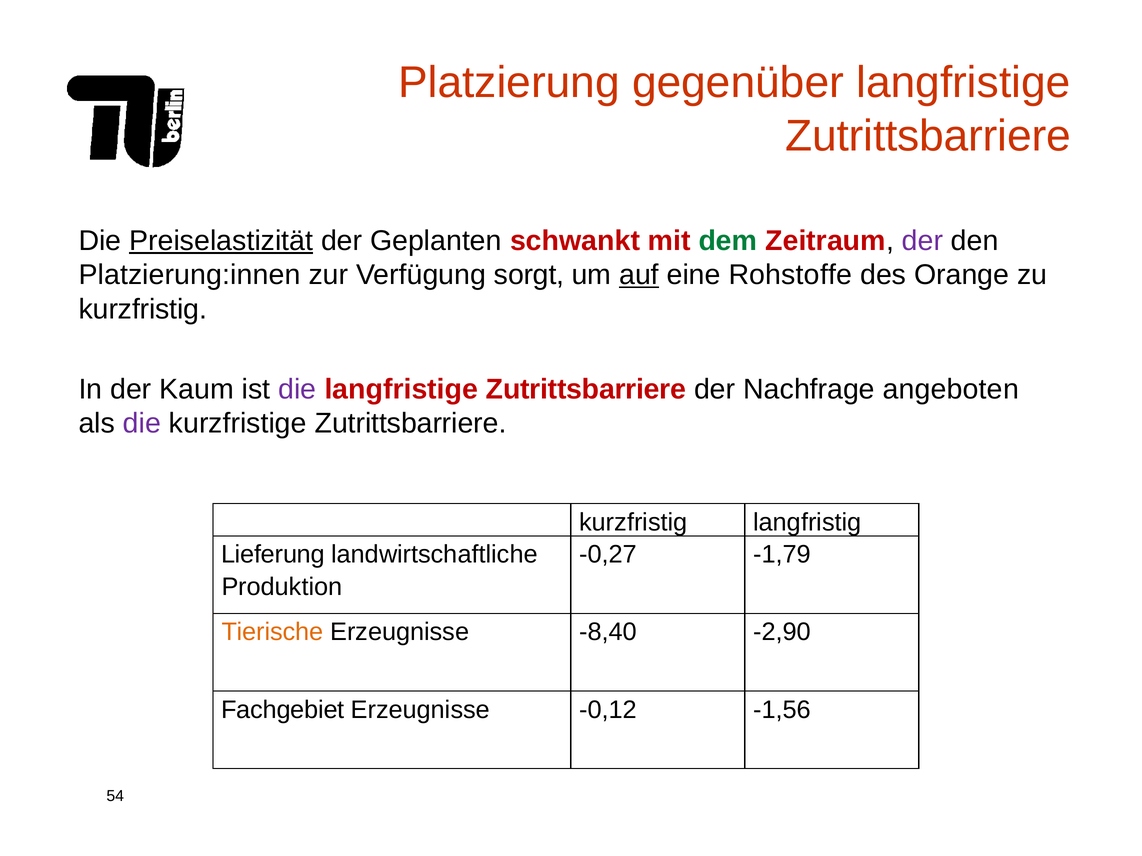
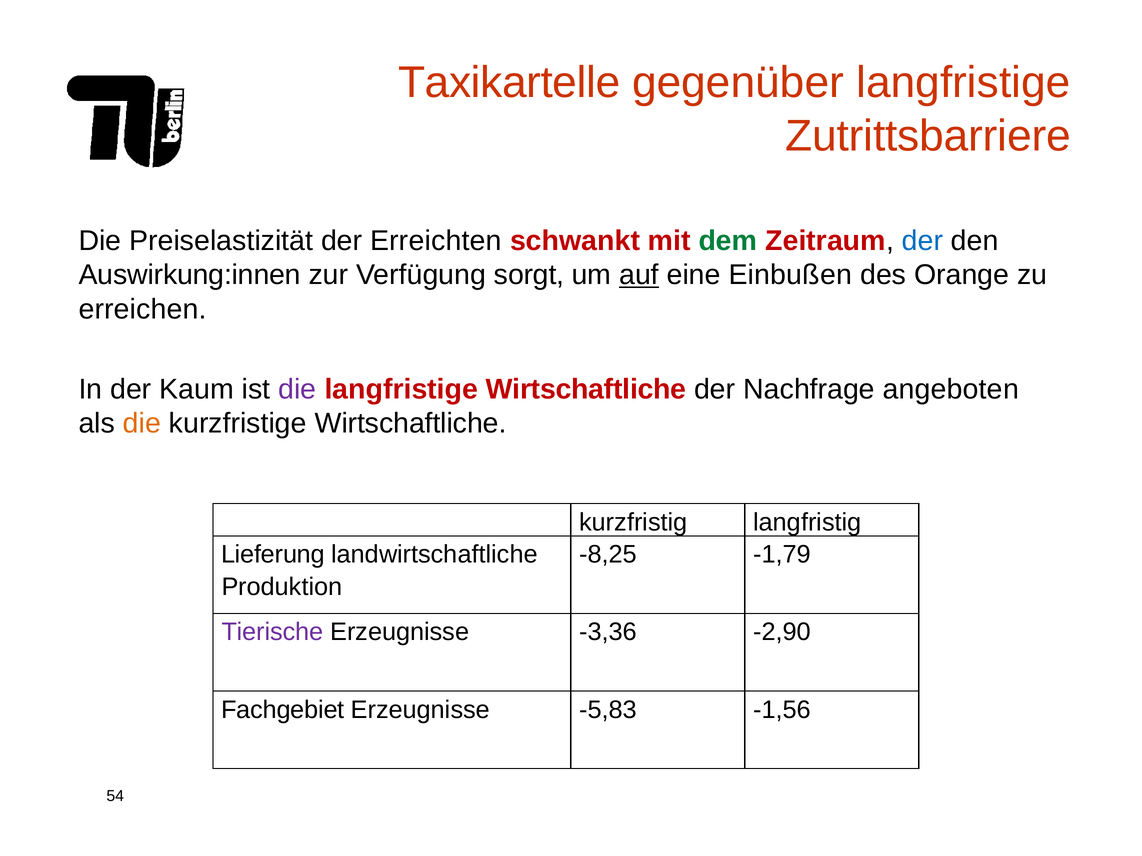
Platzierung: Platzierung -> Taxikartelle (509, 83)
Preiselastizität underline: present -> none (221, 241)
Geplanten: Geplanten -> Erreichten (436, 241)
der colour: purple -> blue (922, 241)
Platzierung:innen: Platzierung:innen -> Auswirkung:innen (190, 275)
Rohstoffe: Rohstoffe -> Einbußen (790, 275)
kurzfristig: kurzfristig -> erreichen (143, 309)
Zutrittsbarriere: Zutrittsbarriere -> Wirtschaftliche (586, 389)
die colour: purple -> orange (142, 424)
kurzfristige Zutrittsbarriere: Zutrittsbarriere -> Wirtschaftliche (411, 424)
-0,27: -0,27 -> -8,25 (608, 555)
Tierische colour: orange -> purple (272, 633)
-8,40: -8,40 -> -3,36 (608, 633)
-0,12: -0,12 -> -5,83 (608, 710)
